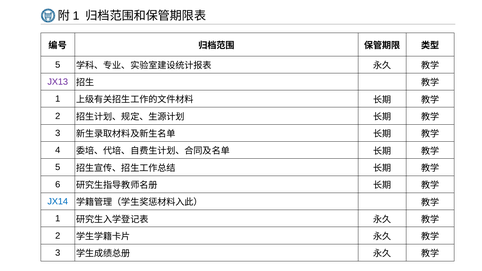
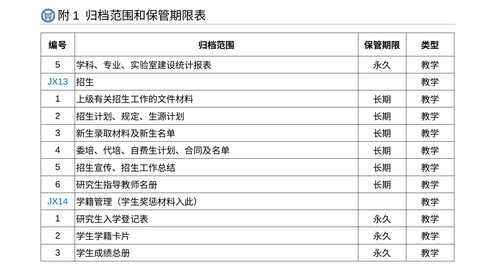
JX13 colour: purple -> blue (58, 82)
